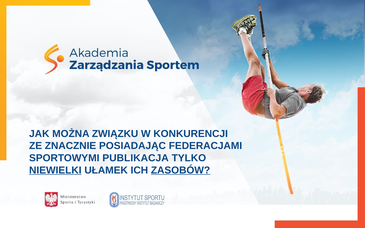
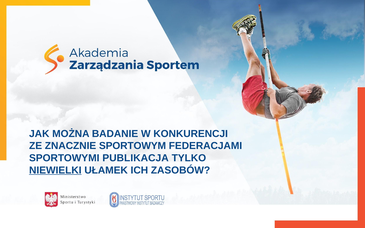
ZWIĄZKU: ZWIĄZKU -> BADANIE (115, 134)
POSIADAJĄC: POSIADAJĄC -> SPORTOWYM (133, 146)
ZASOBÓW underline: present -> none (181, 170)
